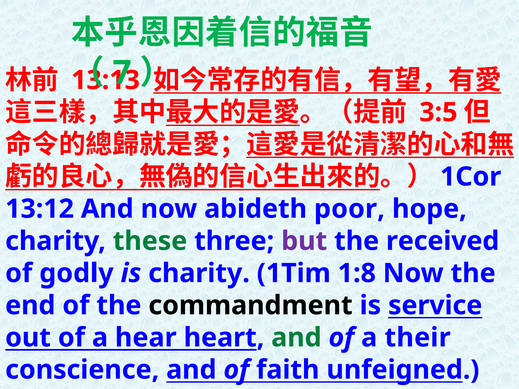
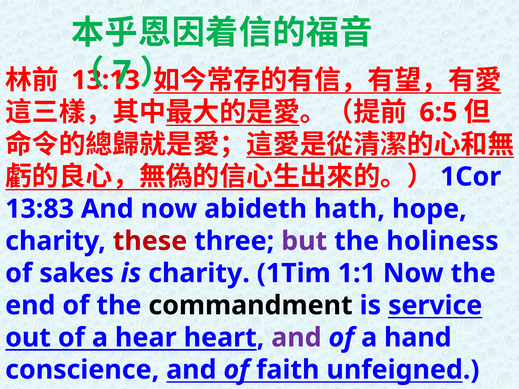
3:5: 3:5 -> 6:5 (438, 112)
13:12: 13:12 -> 13:83 (40, 209)
poor: poor -> hath (349, 209)
these colour: green -> red (150, 241)
received: received -> holiness (442, 241)
godly: godly -> sakes (77, 273)
1:8: 1:8 -> 1:1 (357, 273)
and colour: green -> purple (296, 338)
their: their -> hand (418, 338)
